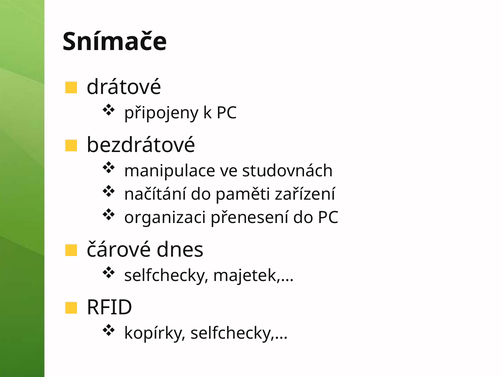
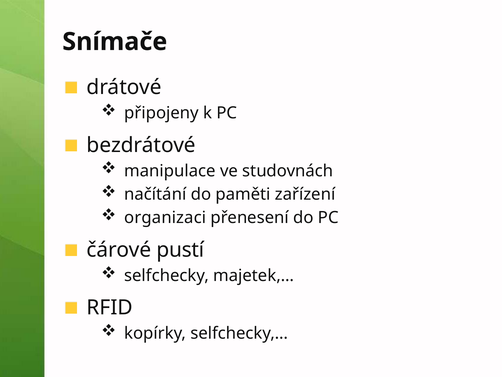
dnes: dnes -> pustí (180, 250)
